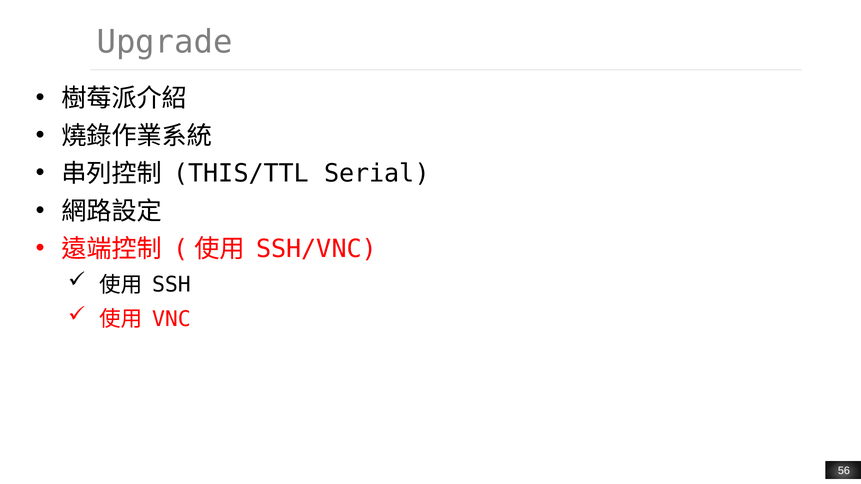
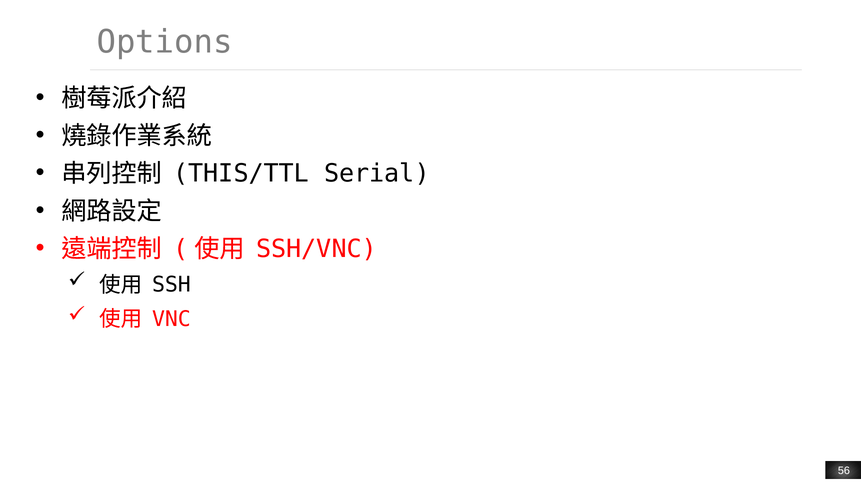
Upgrade: Upgrade -> Options (165, 42)
